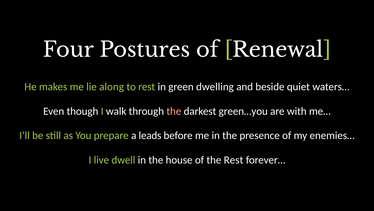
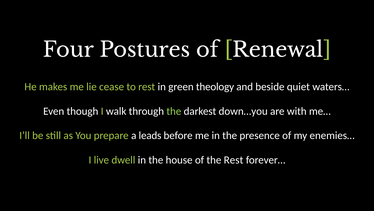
along: along -> cease (112, 87)
dwelling: dwelling -> theology (215, 87)
the colour: pink -> light green (174, 111)
green…you: green…you -> down…you (243, 111)
